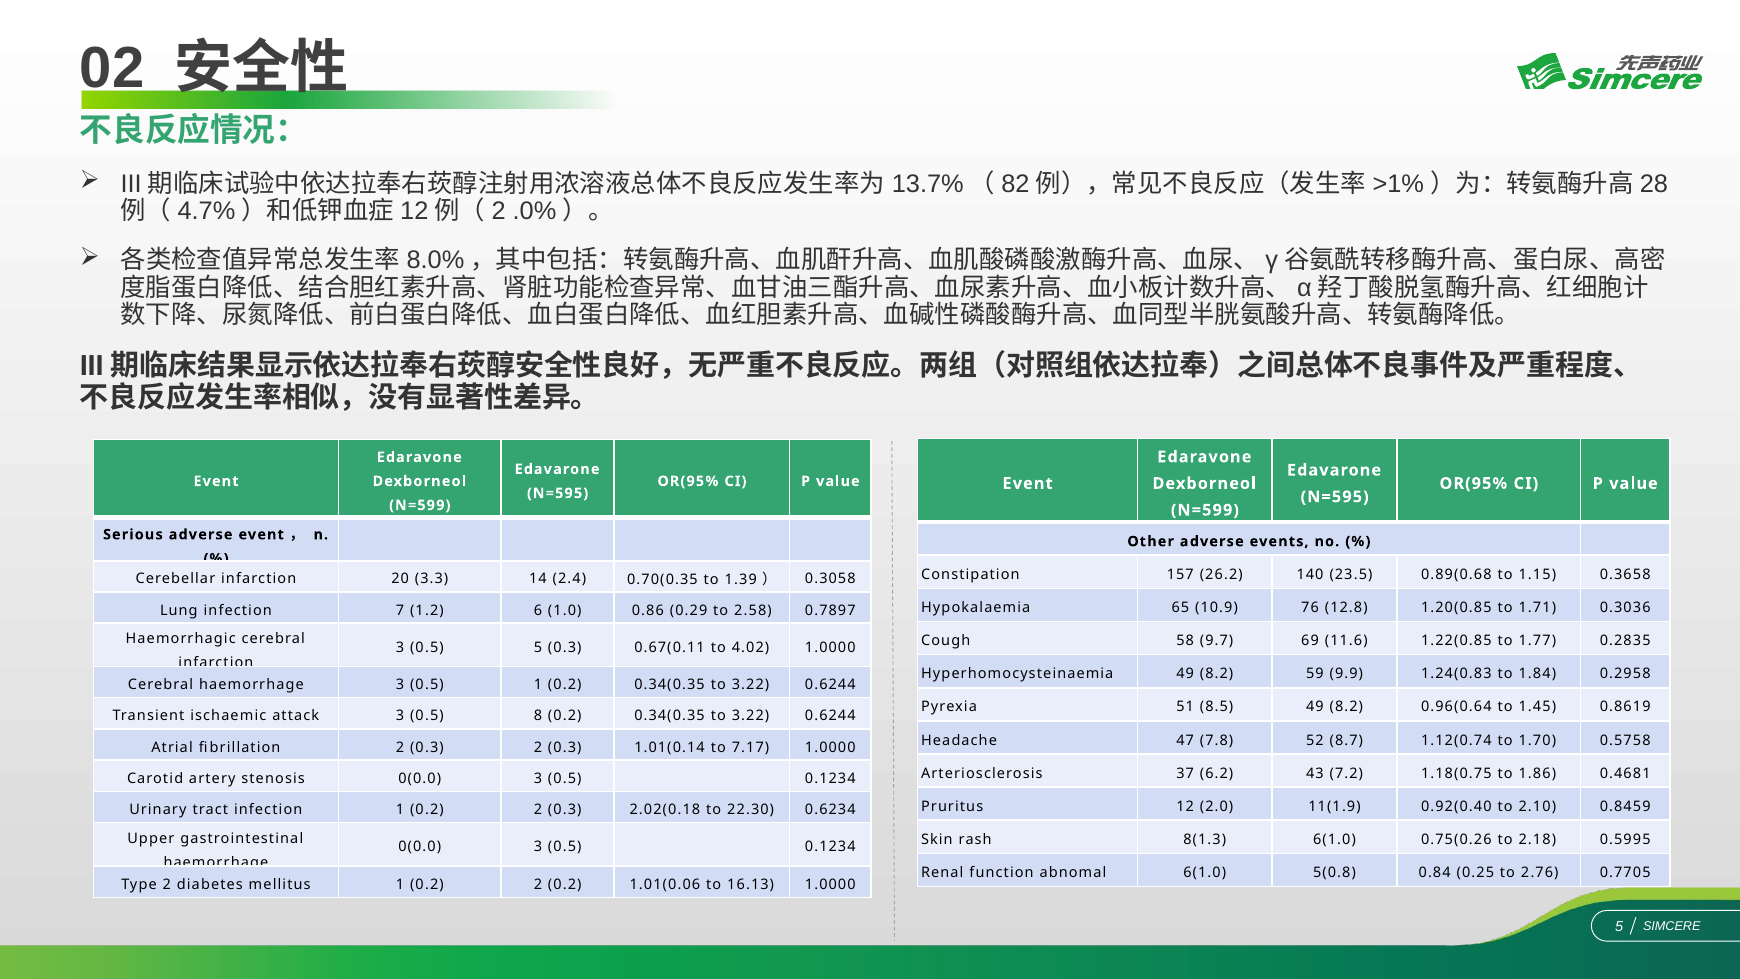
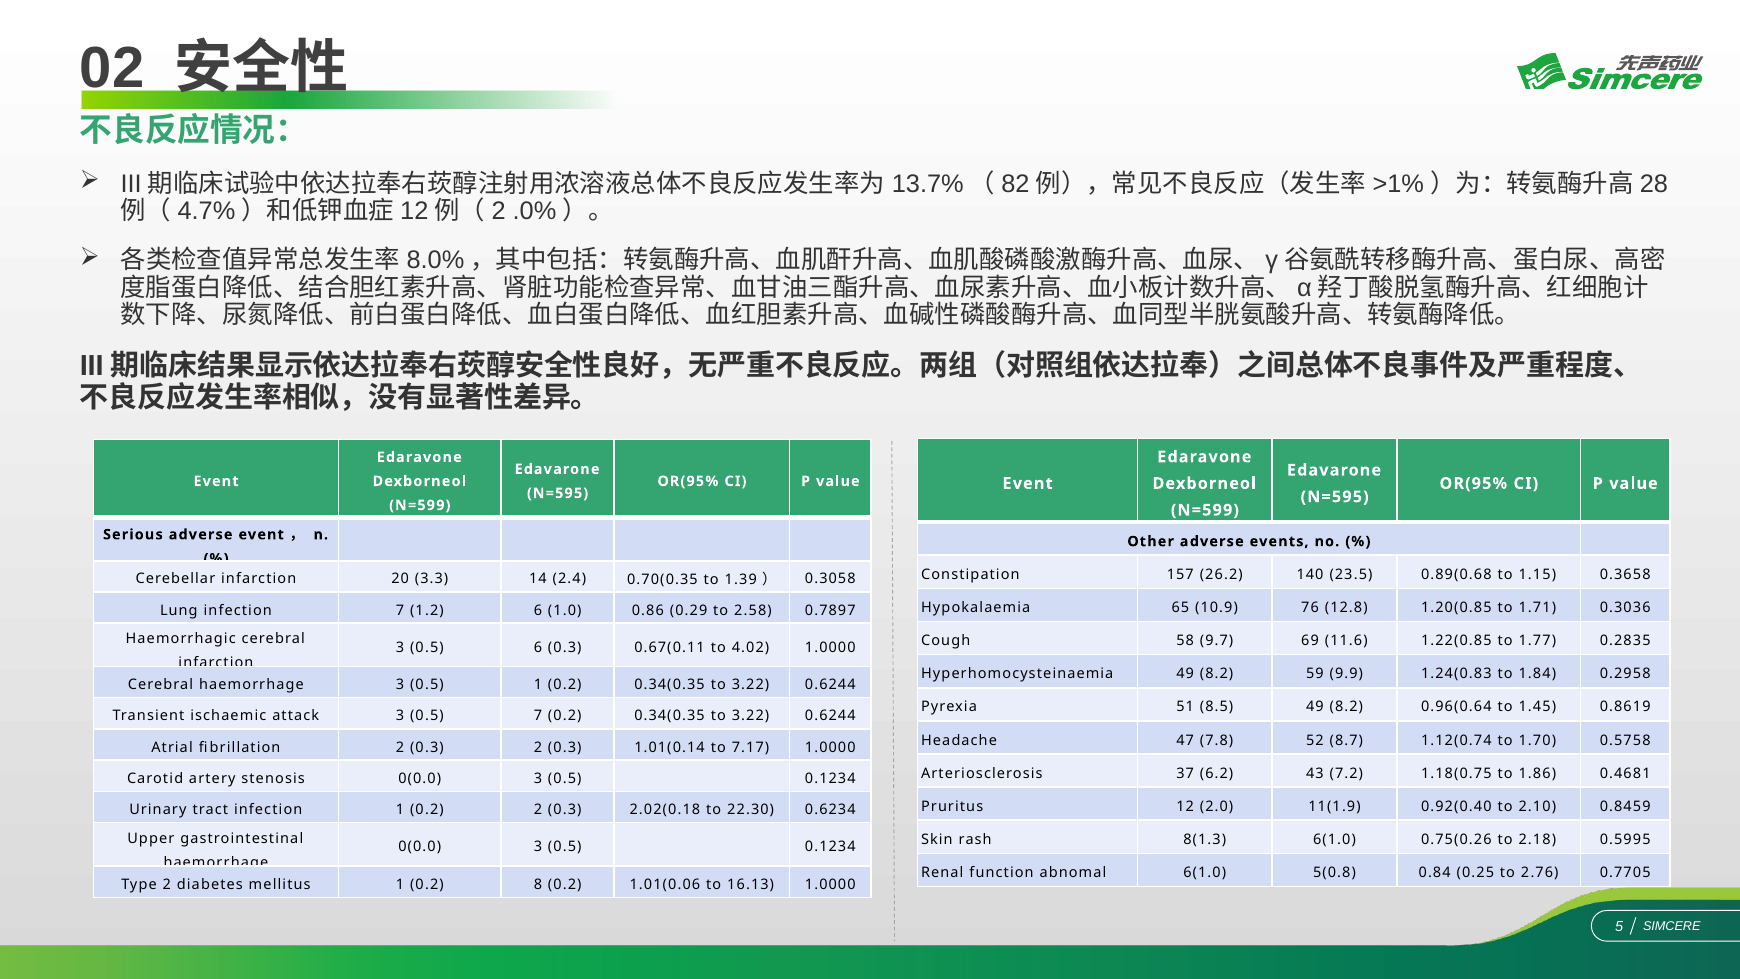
0.5 5: 5 -> 6 (538, 647)
0.5 8: 8 -> 7 (538, 716)
mellitus 1 0.2 2: 2 -> 8 (538, 884)
